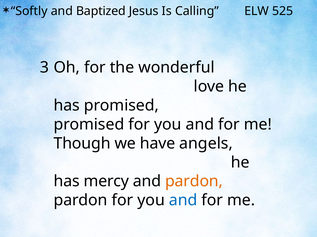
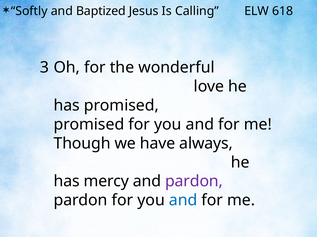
525: 525 -> 618 (283, 11)
angels: angels -> always (206, 144)
pardon colour: orange -> purple (194, 182)
